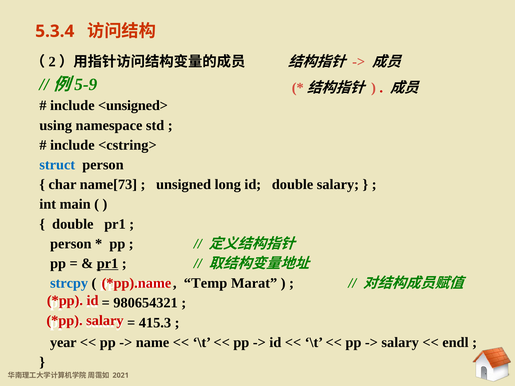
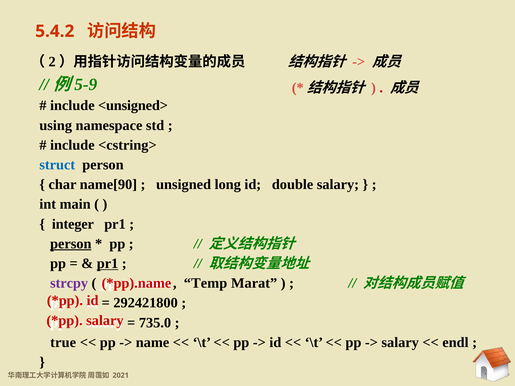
5.3.4: 5.3.4 -> 5.4.2 (55, 31)
name[73: name[73 -> name[90 (108, 185)
double: double -> integer (73, 224)
person underline: none -> present (71, 244)
strcpy colour: blue -> purple (69, 283)
980654321: 980654321 -> 292421800 (146, 303)
415.3: 415.3 -> 735.0 (155, 323)
year: year -> true (63, 343)
